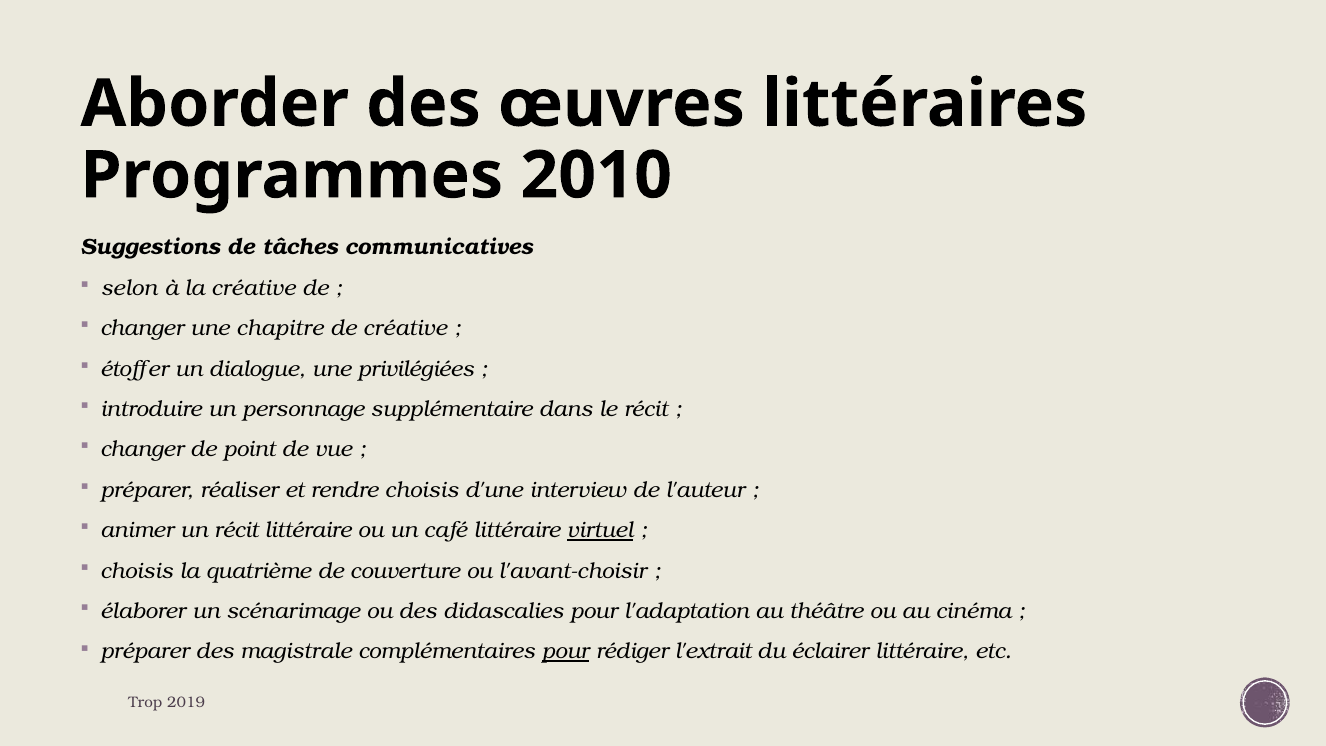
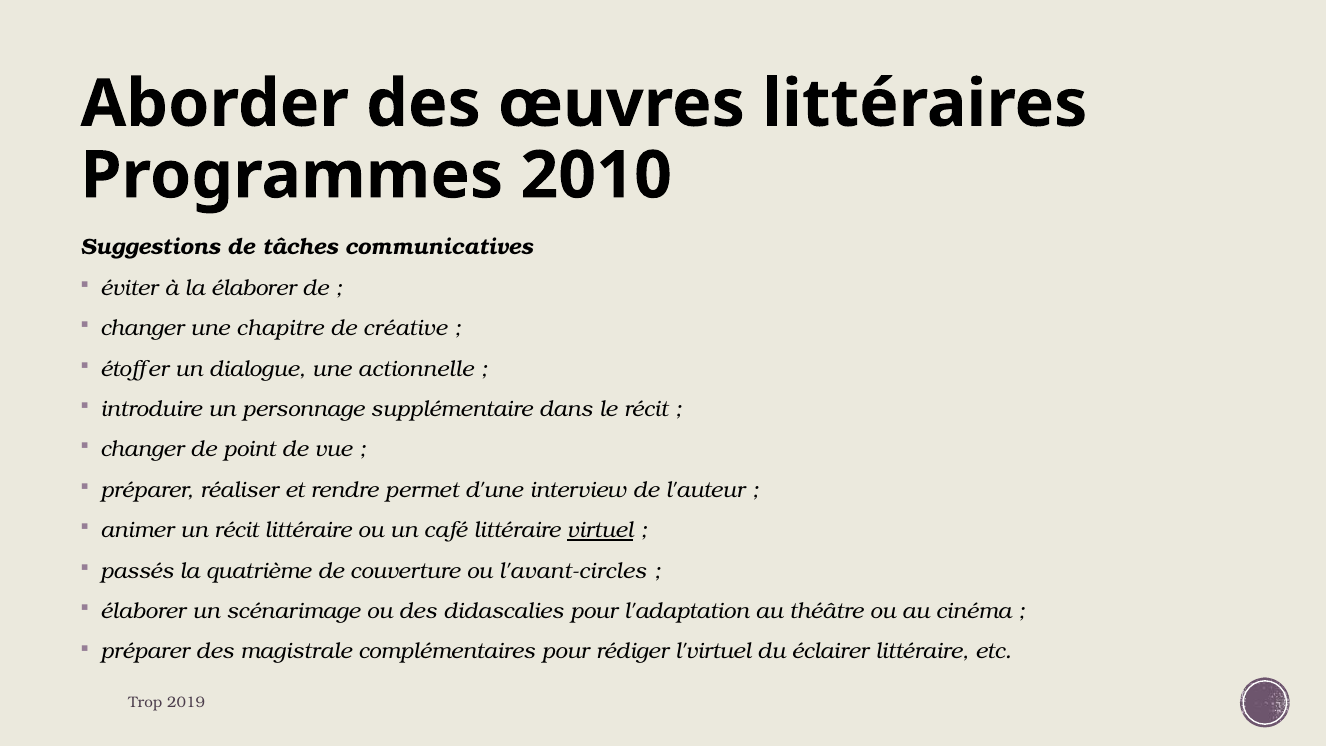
selon: selon -> éviter (129, 288)
la créative: créative -> élaborer (254, 288)
privilégiées: privilégiées -> actionnelle (416, 369)
rendre choisis: choisis -> permet (422, 490)
choisis: choisis -> passés (137, 571)
l'avant-choisir: l'avant-choisir -> l'avant-circles (573, 571)
pour underline: present -> none (565, 652)
l'extrait: l'extrait -> l'virtuel (713, 652)
